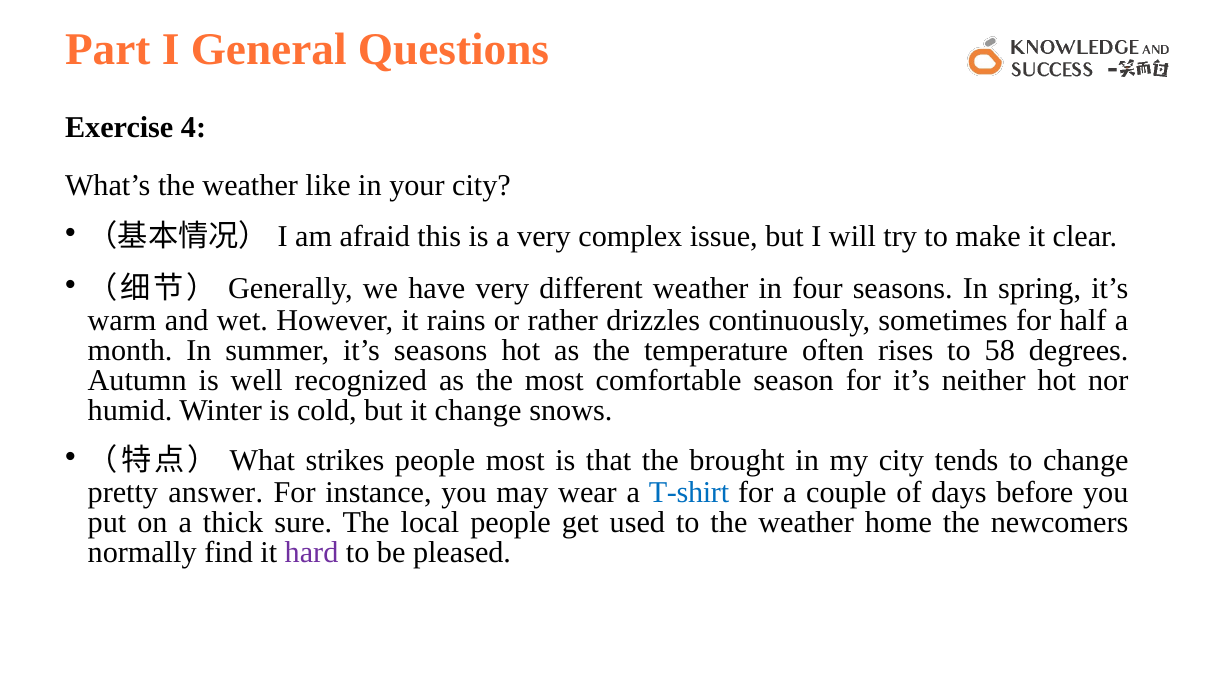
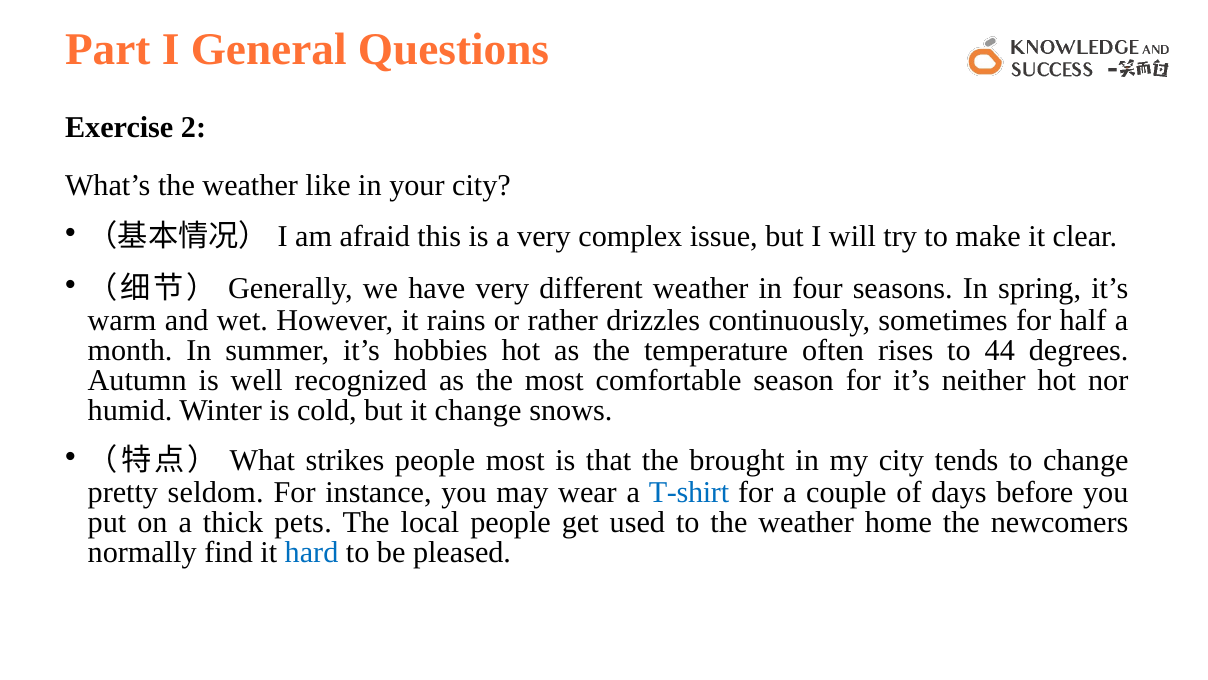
4: 4 -> 2 (194, 128)
it’s seasons: seasons -> hobbies (441, 350)
58: 58 -> 44 (1000, 350)
answer: answer -> seldom (216, 492)
sure: sure -> pets (303, 522)
hard colour: purple -> blue (312, 552)
